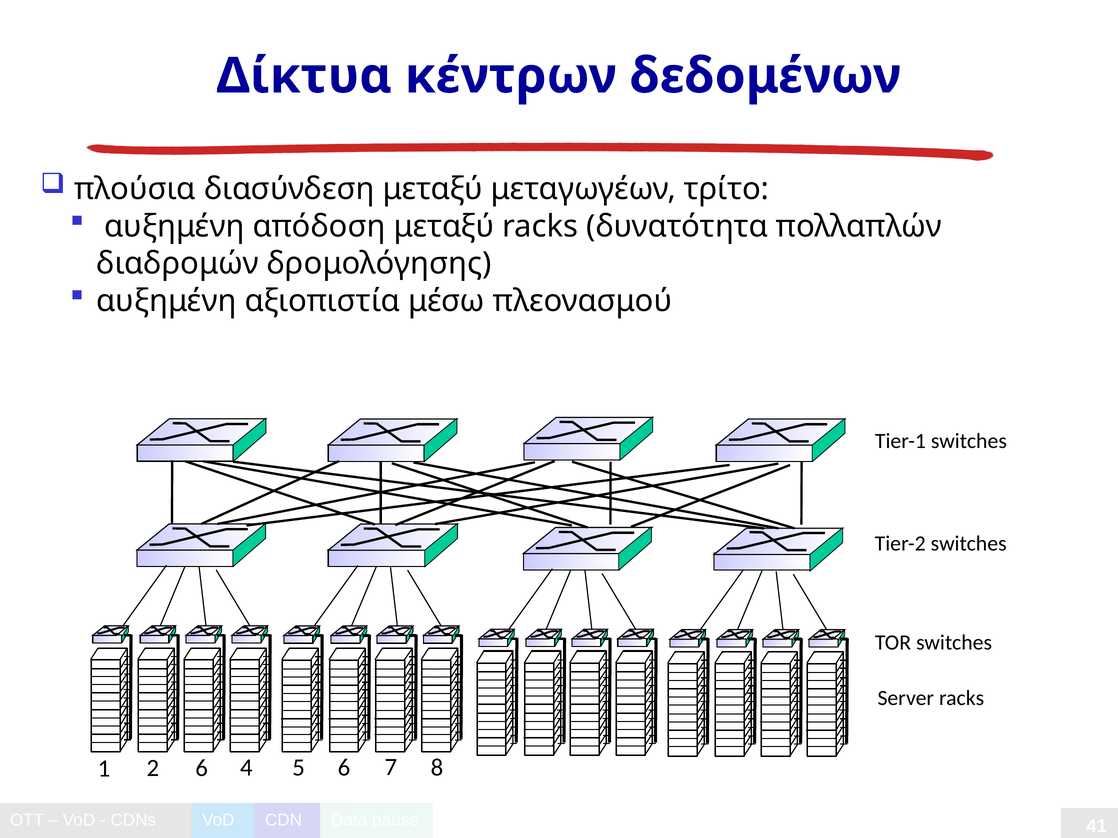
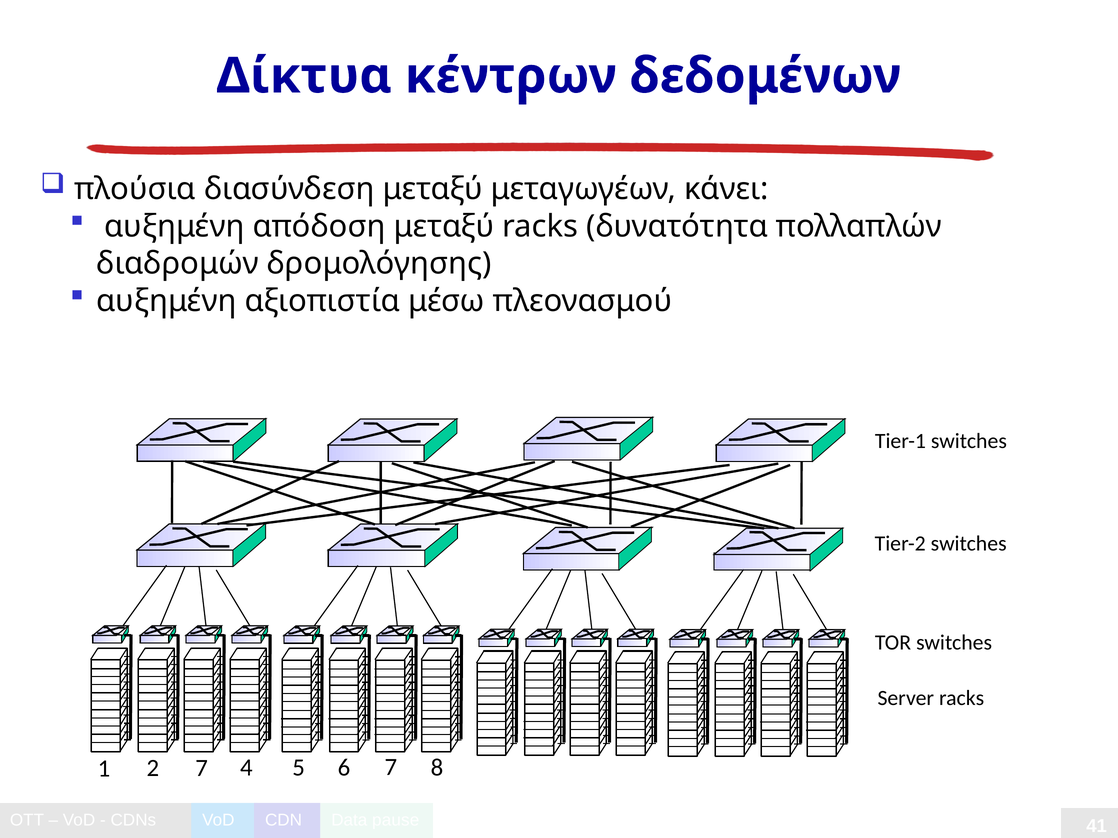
τρίτο: τρίτο -> κάνει (726, 189)
2 6: 6 -> 7 (202, 768)
